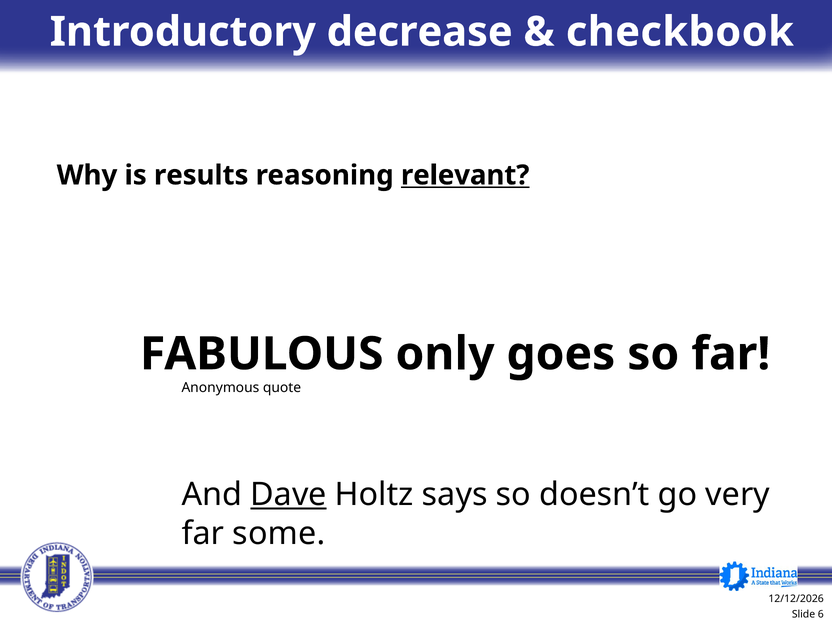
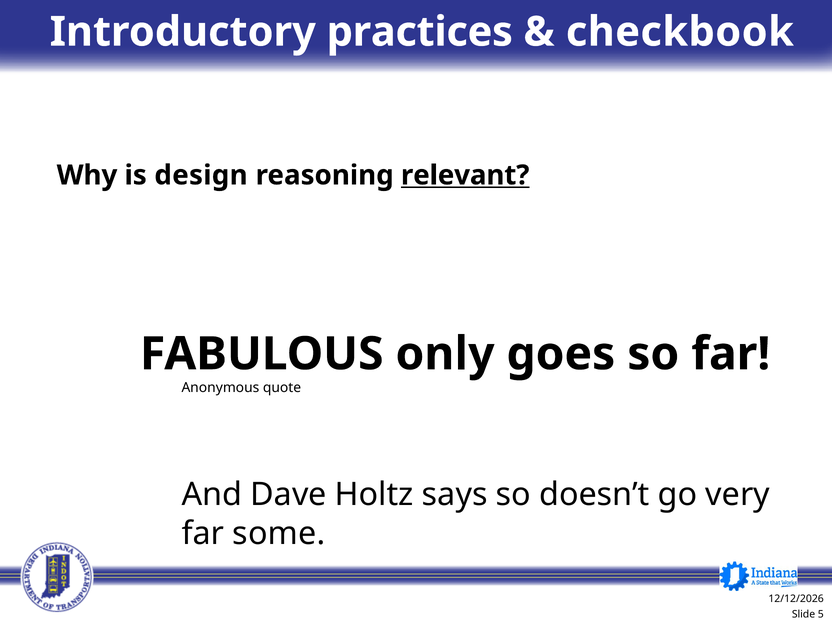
decrease: decrease -> practices (420, 32)
results: results -> design (201, 175)
Dave underline: present -> none (288, 495)
6: 6 -> 5 (821, 614)
